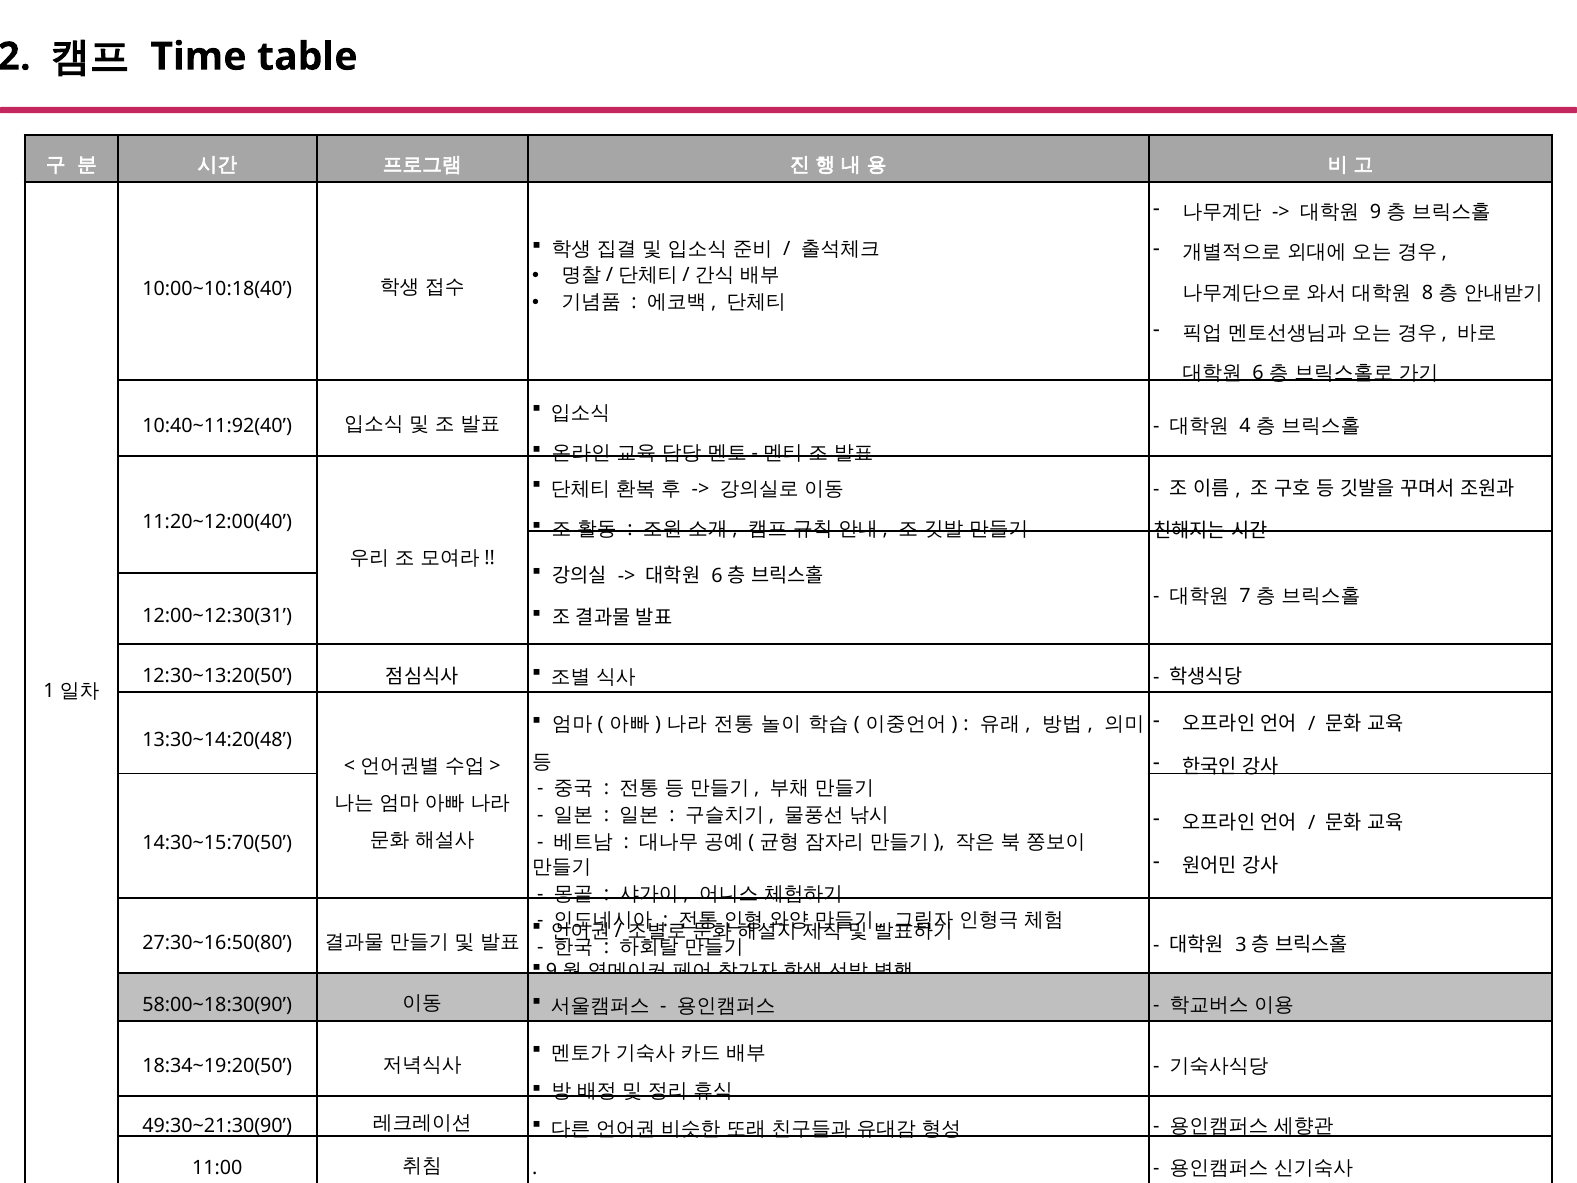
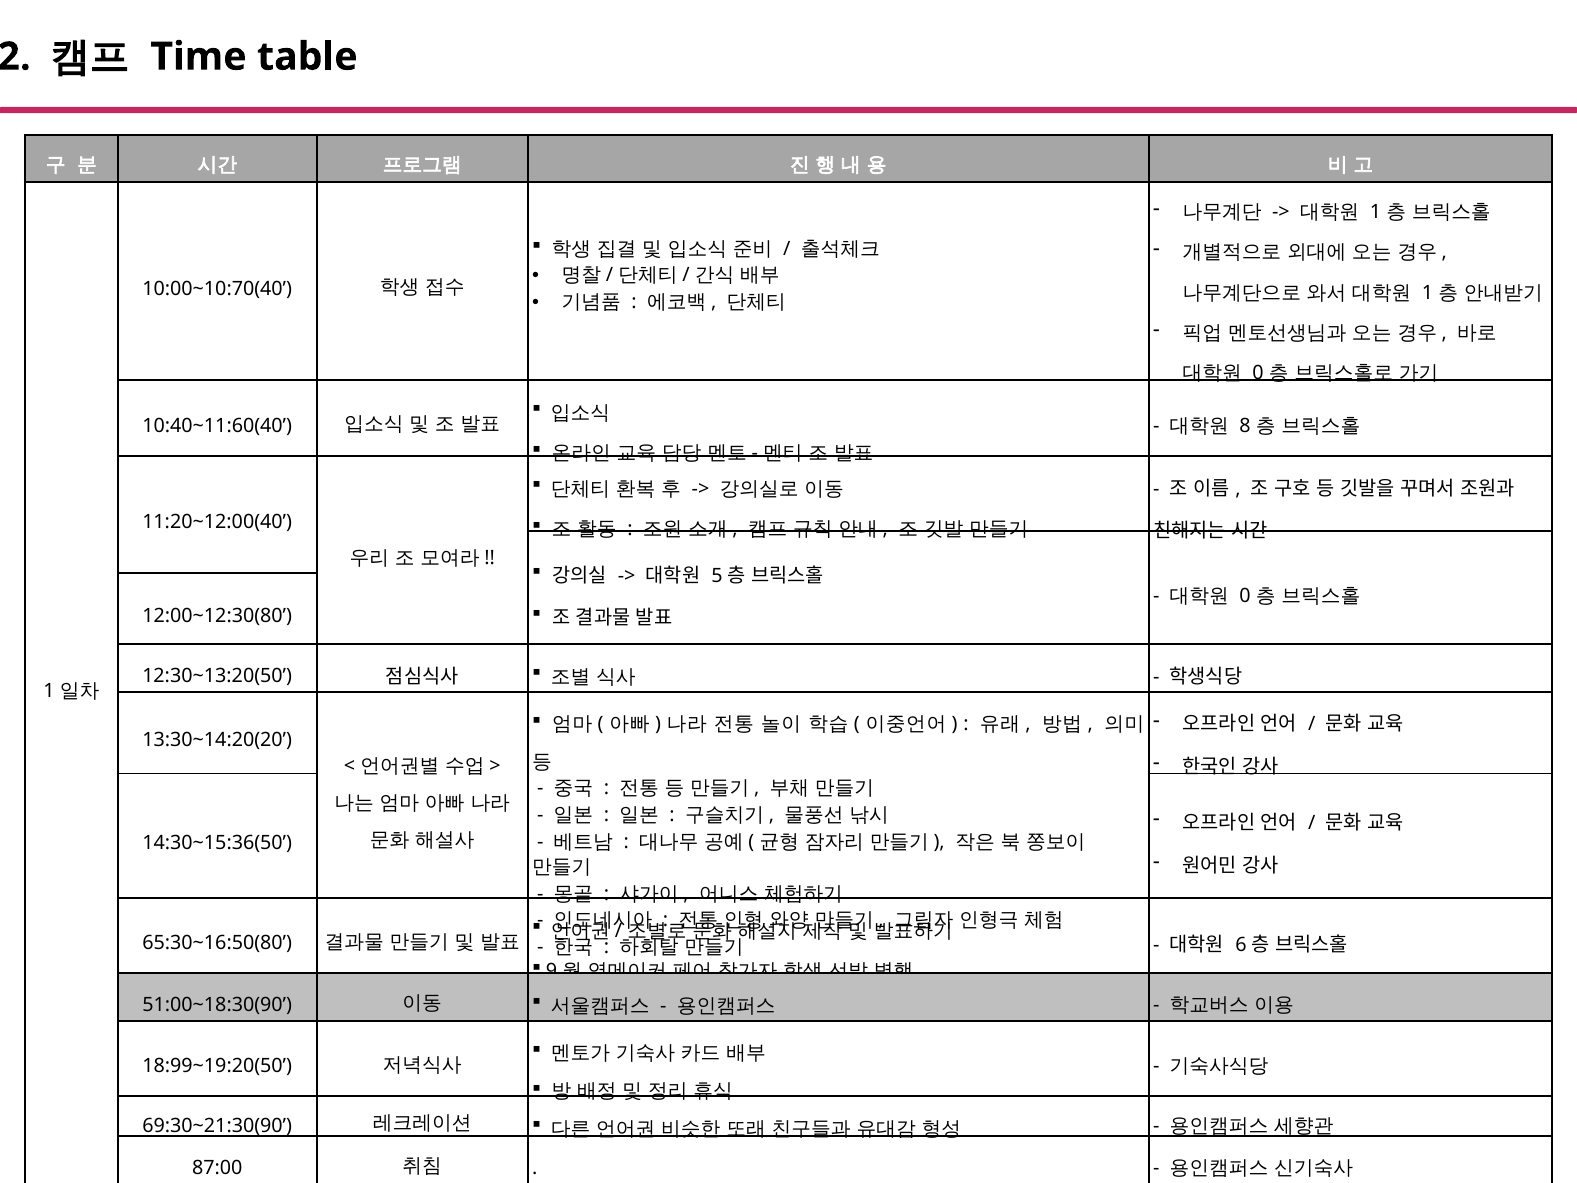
9: 9 -> 1 (1376, 212)
10:00~10:18(40: 10:00~10:18(40 -> 10:00~10:70(40 (217, 289)
8: 8 -> 1 (1428, 292)
6: 6 -> 0 (1258, 373)
10:40~11:92(40: 10:40~11:92(40 -> 10:40~11:60(40 (217, 426)
4: 4 -> 8 (1245, 426)
6: 6 -> 5 (717, 575)
7: 7 -> 0 (1245, 596)
12:00~12:30(31: 12:00~12:30(31 -> 12:00~12:30(80 (217, 616)
13:30~14:20(48: 13:30~14:20(48 -> 13:30~14:20(20 (217, 740)
14:30~15:70(50: 14:30~15:70(50 -> 14:30~15:36(50 (217, 843)
27:30~16:50(80: 27:30~16:50(80 -> 65:30~16:50(80 (217, 943)
3: 3 -> 6 (1241, 945)
58:00~18:30(90: 58:00~18:30(90 -> 51:00~18:30(90 (217, 1005)
18:34~19:20(50: 18:34~19:20(50 -> 18:99~19:20(50 (217, 1066)
49:30~21:30(90: 49:30~21:30(90 -> 69:30~21:30(90 (217, 1126)
11:00: 11:00 -> 87:00 (217, 1168)
